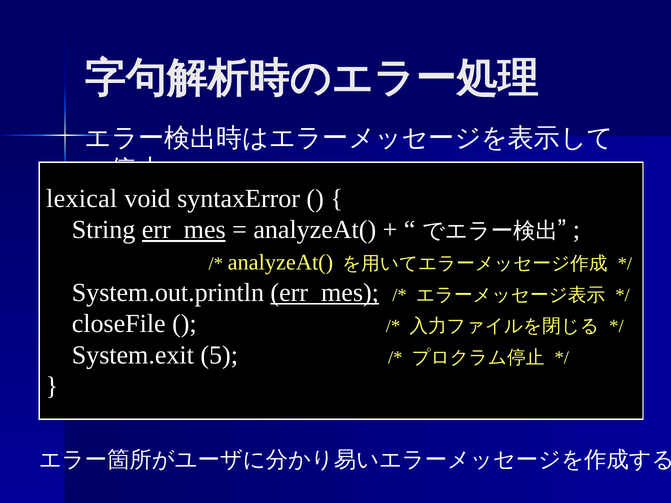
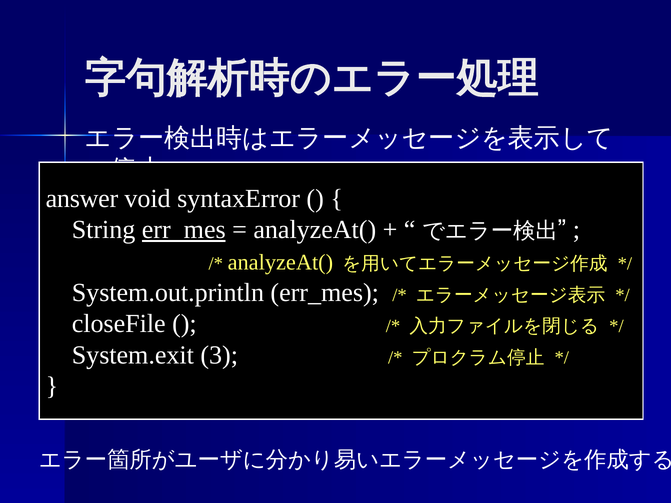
lexical: lexical -> answer (82, 199)
err_mes underline: present -> none (325, 293)
5: 5 -> 3 (219, 355)
